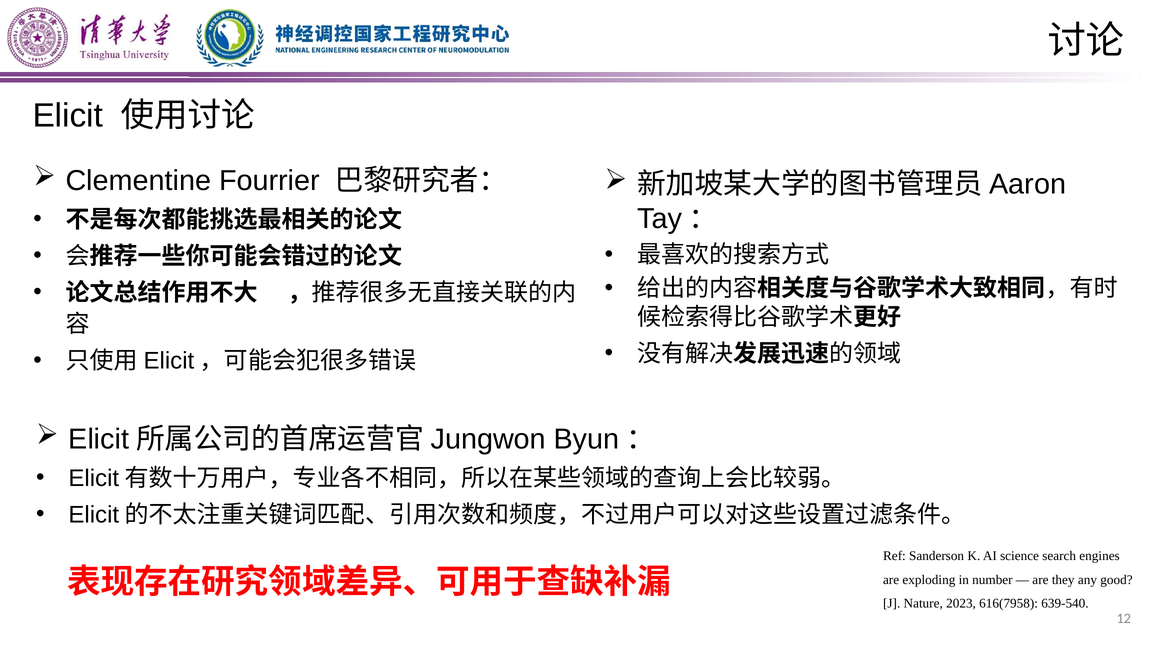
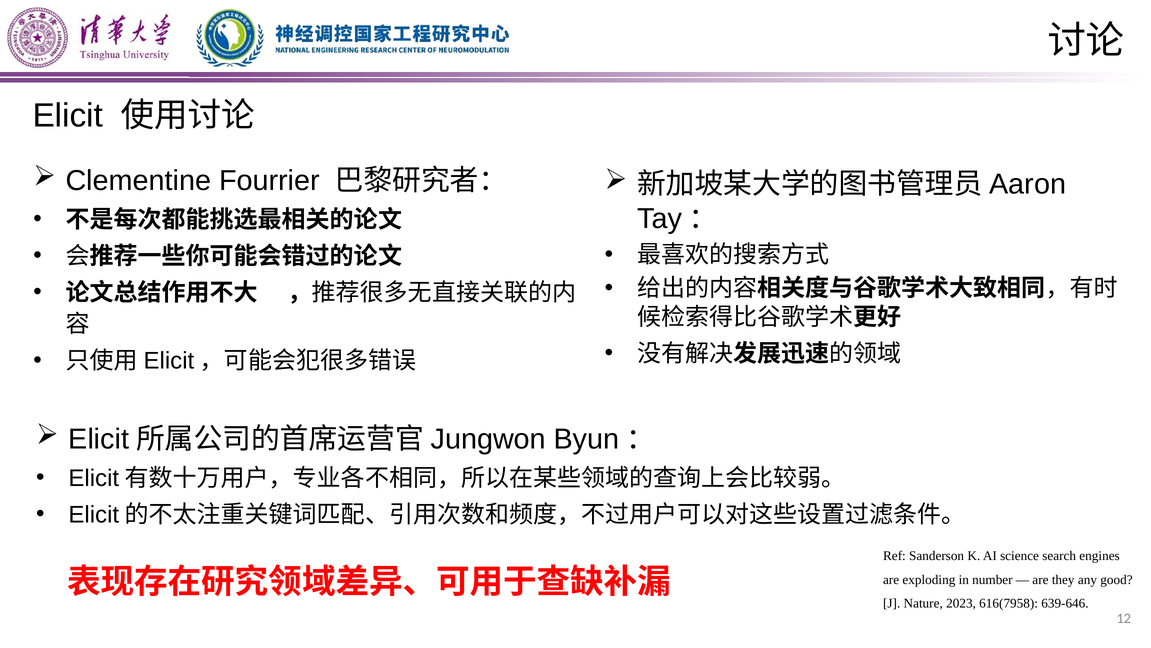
639-540: 639-540 -> 639-646 (1065, 603)
